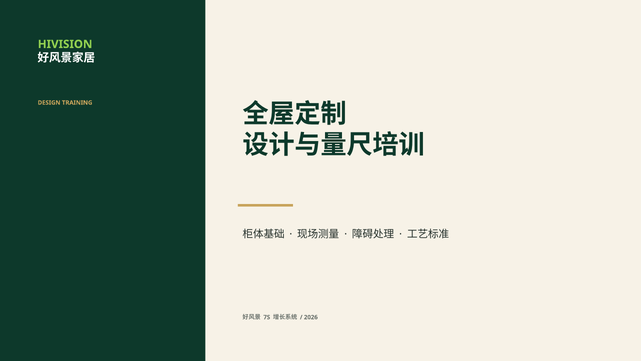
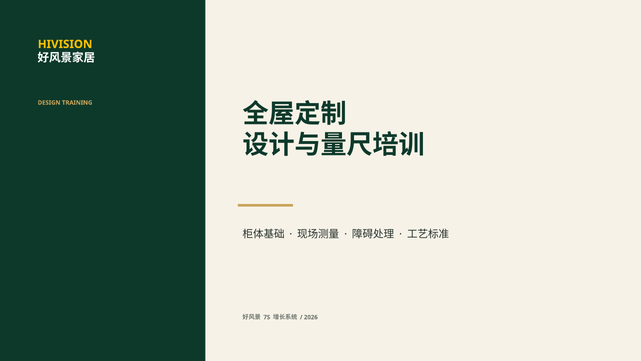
HIVISION colour: light green -> yellow (65, 44)
